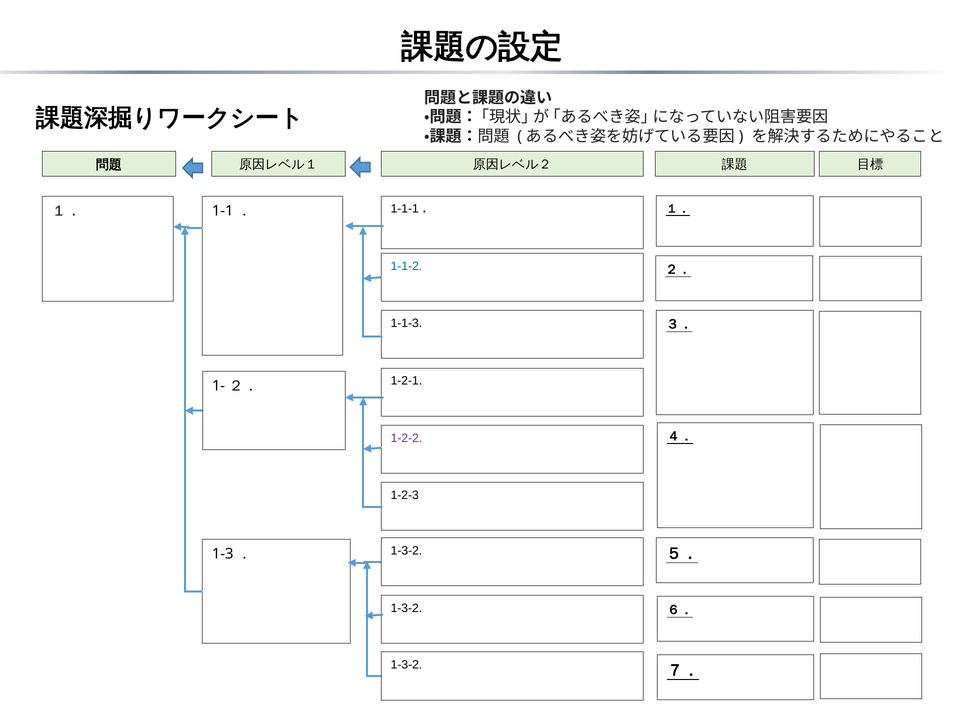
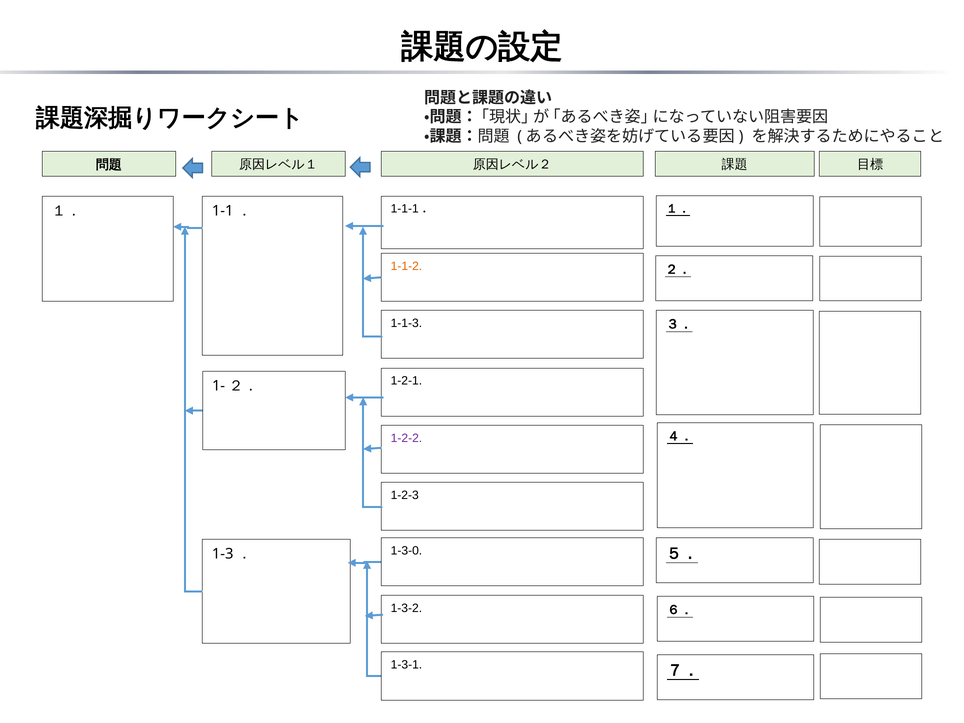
1-1-2 colour: blue -> orange (406, 266)
1-3-2: 1-3-2 -> 1-3-0 (406, 551)
1-3-2: 1-3-2 -> 1-3-1 (406, 665)
